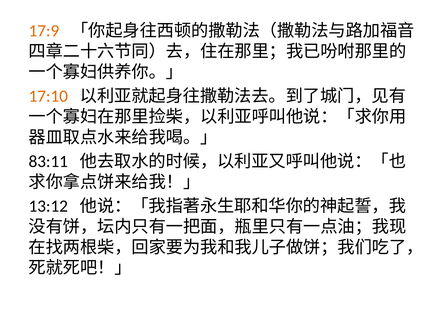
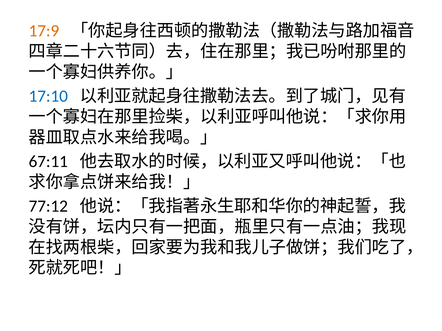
17:10 colour: orange -> blue (48, 96)
83:11: 83:11 -> 67:11 (48, 162)
13:12: 13:12 -> 77:12 (48, 206)
